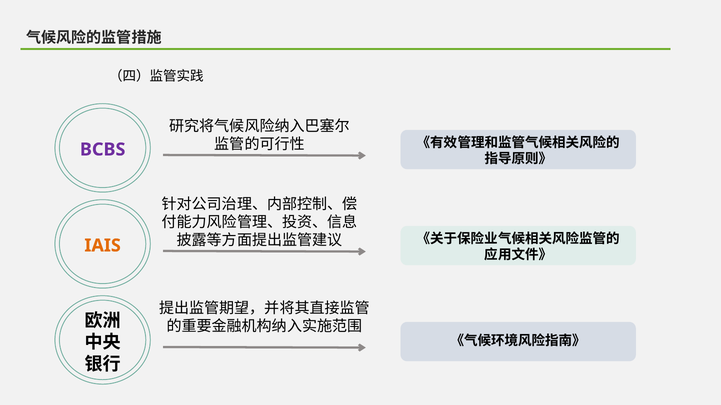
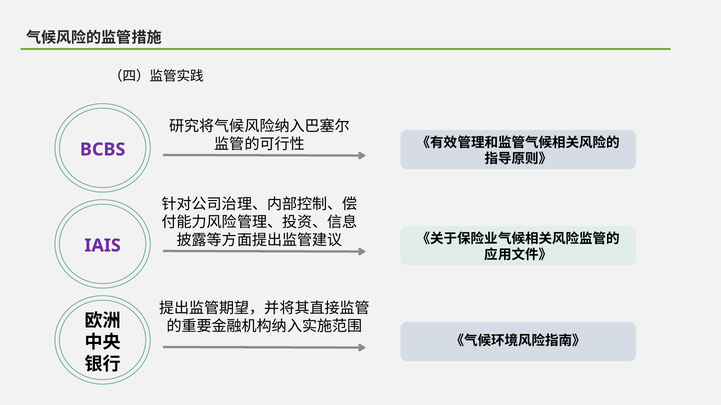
IAIS colour: orange -> purple (103, 246)
